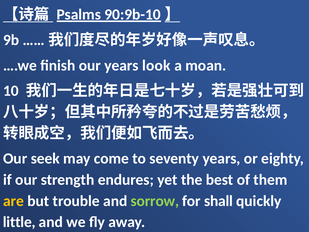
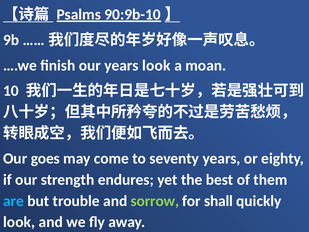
seek: seek -> goes (45, 158)
are colour: yellow -> light blue (13, 201)
little: little -> look (19, 222)
